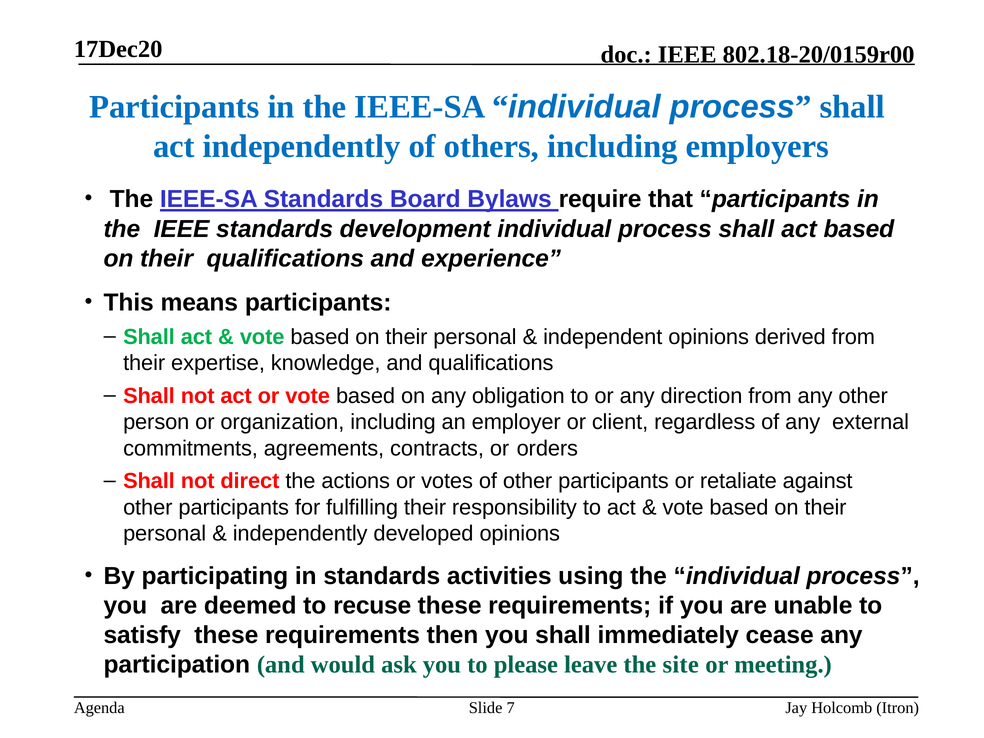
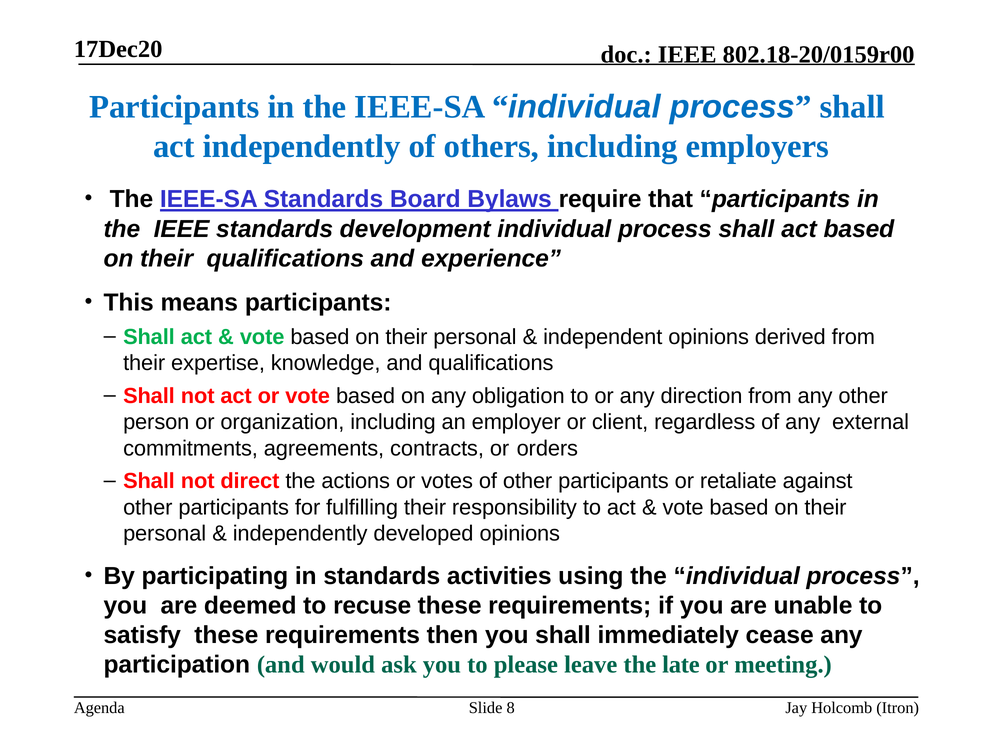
site: site -> late (681, 665)
7: 7 -> 8 (511, 708)
